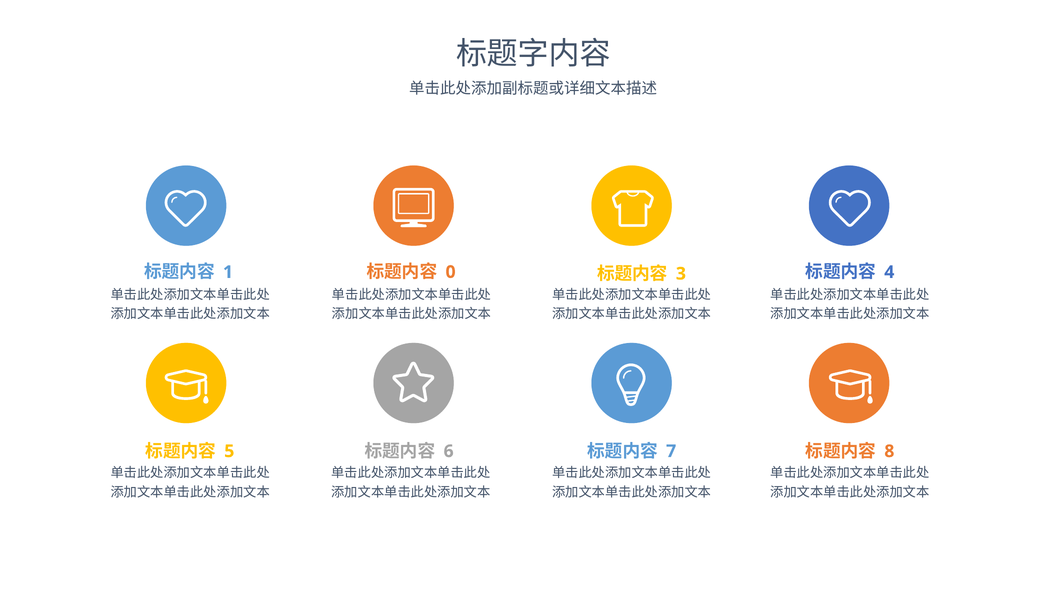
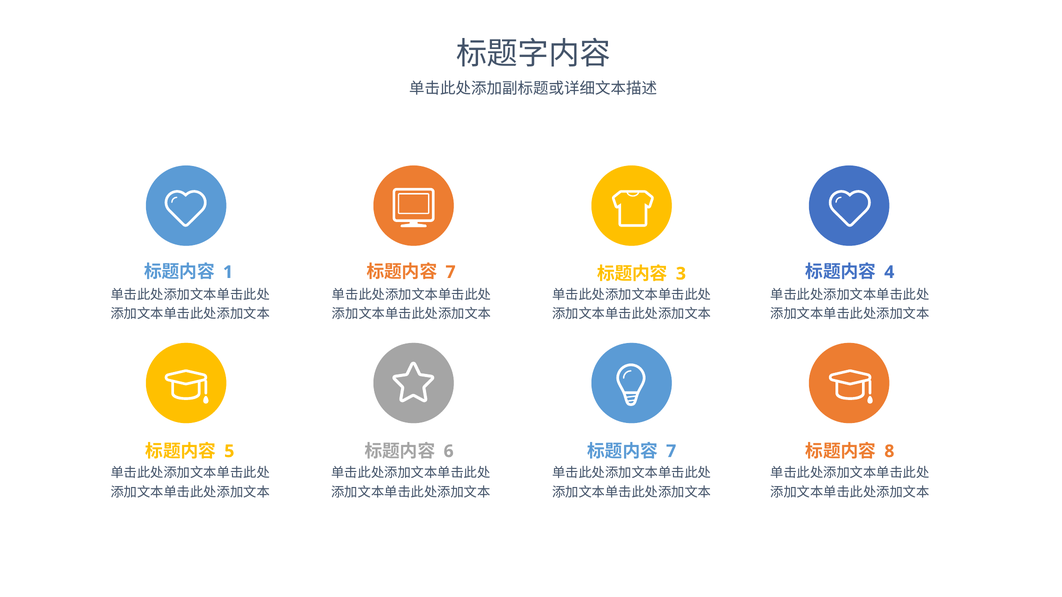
0: 0 -> 7 (451, 272)
